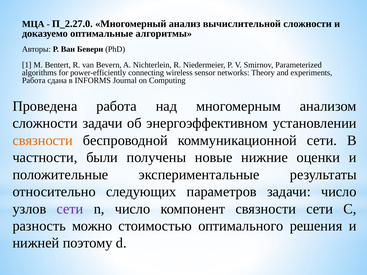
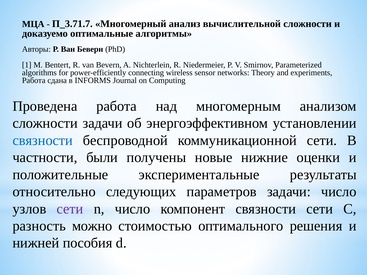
П_2.27.0: П_2.27.0 -> П_3.71.7 (72, 24)
связности colour: orange -> blue (43, 140)
поэтому: поэтому -> пособия (88, 243)
